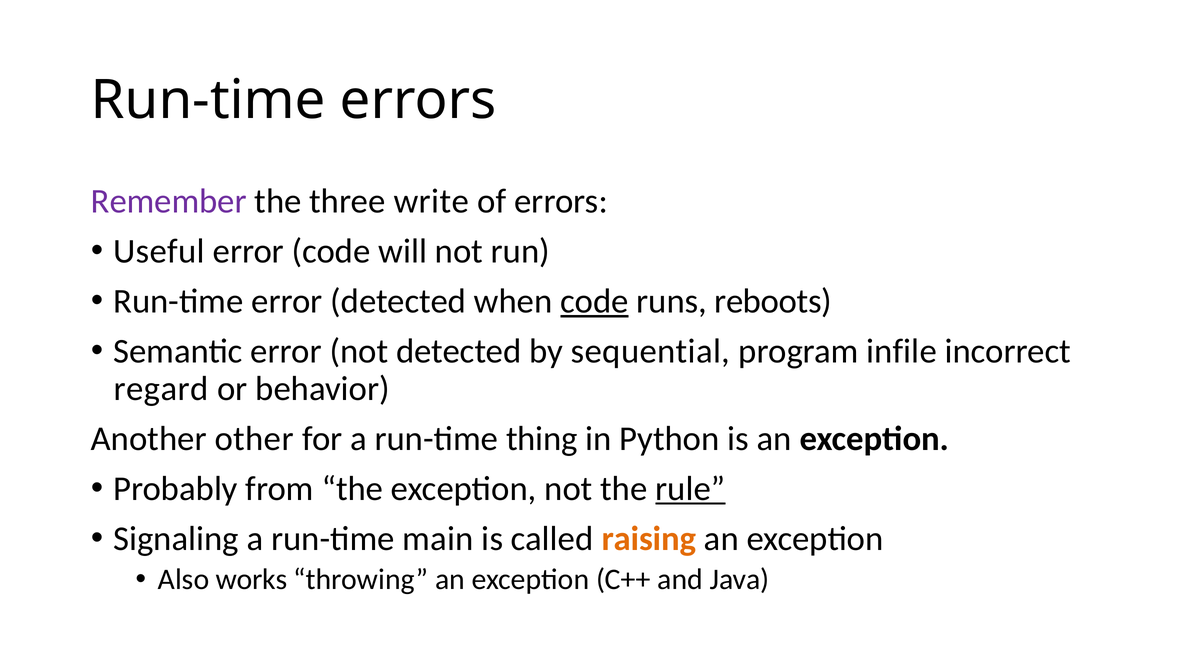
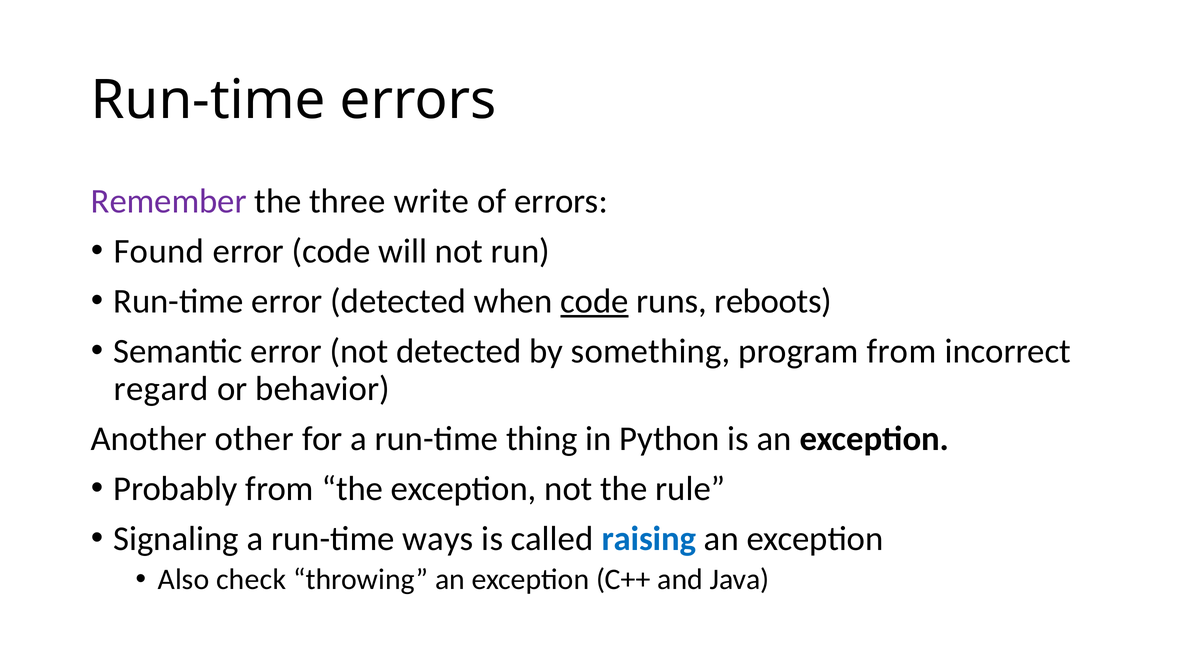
Useful: Useful -> Found (159, 252)
sequential: sequential -> something (651, 351)
program infile: infile -> from (901, 351)
rule underline: present -> none (690, 489)
main: main -> ways (438, 539)
raising colour: orange -> blue (649, 539)
works: works -> check (251, 580)
